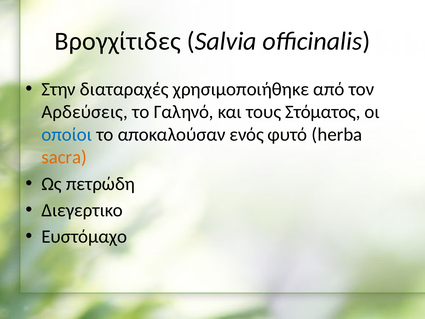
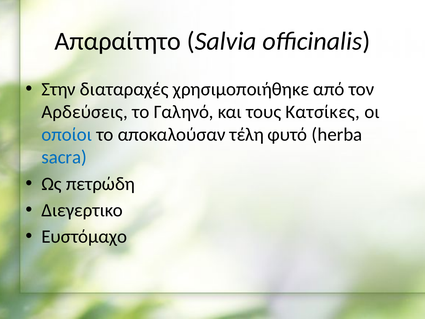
Βρογχίτιδες: Βρογχίτιδες -> Απαραίτητο (118, 41)
Στόματος: Στόματος -> Κατσίκες (323, 112)
ενός: ενός -> τέλη (247, 135)
sacra colour: orange -> blue (64, 157)
